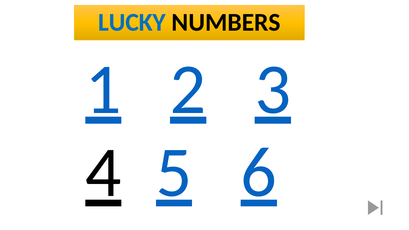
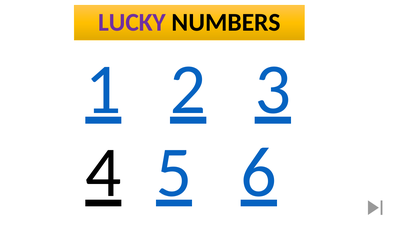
LUCKY colour: blue -> purple (132, 22)
